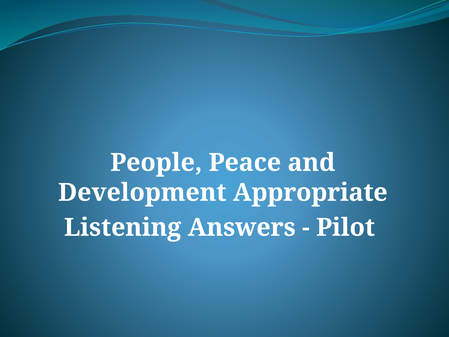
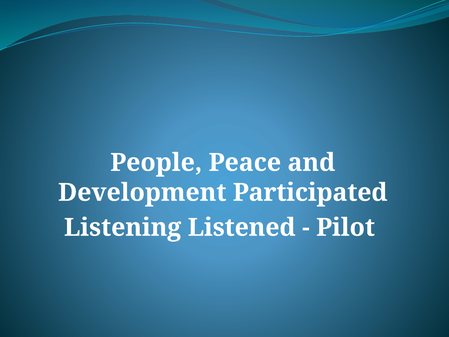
Appropriate: Appropriate -> Participated (310, 192)
Answers: Answers -> Listened (242, 227)
